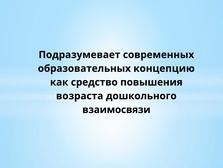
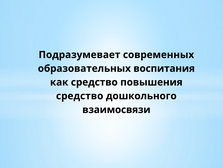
концепцию: концепцию -> воспитания (164, 68)
возраста: возраста -> средство (80, 96)
